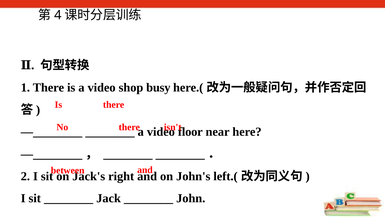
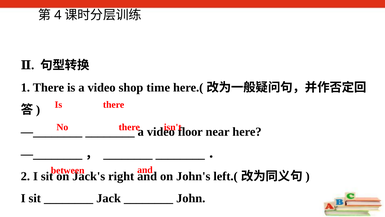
busy: busy -> time (158, 87)
